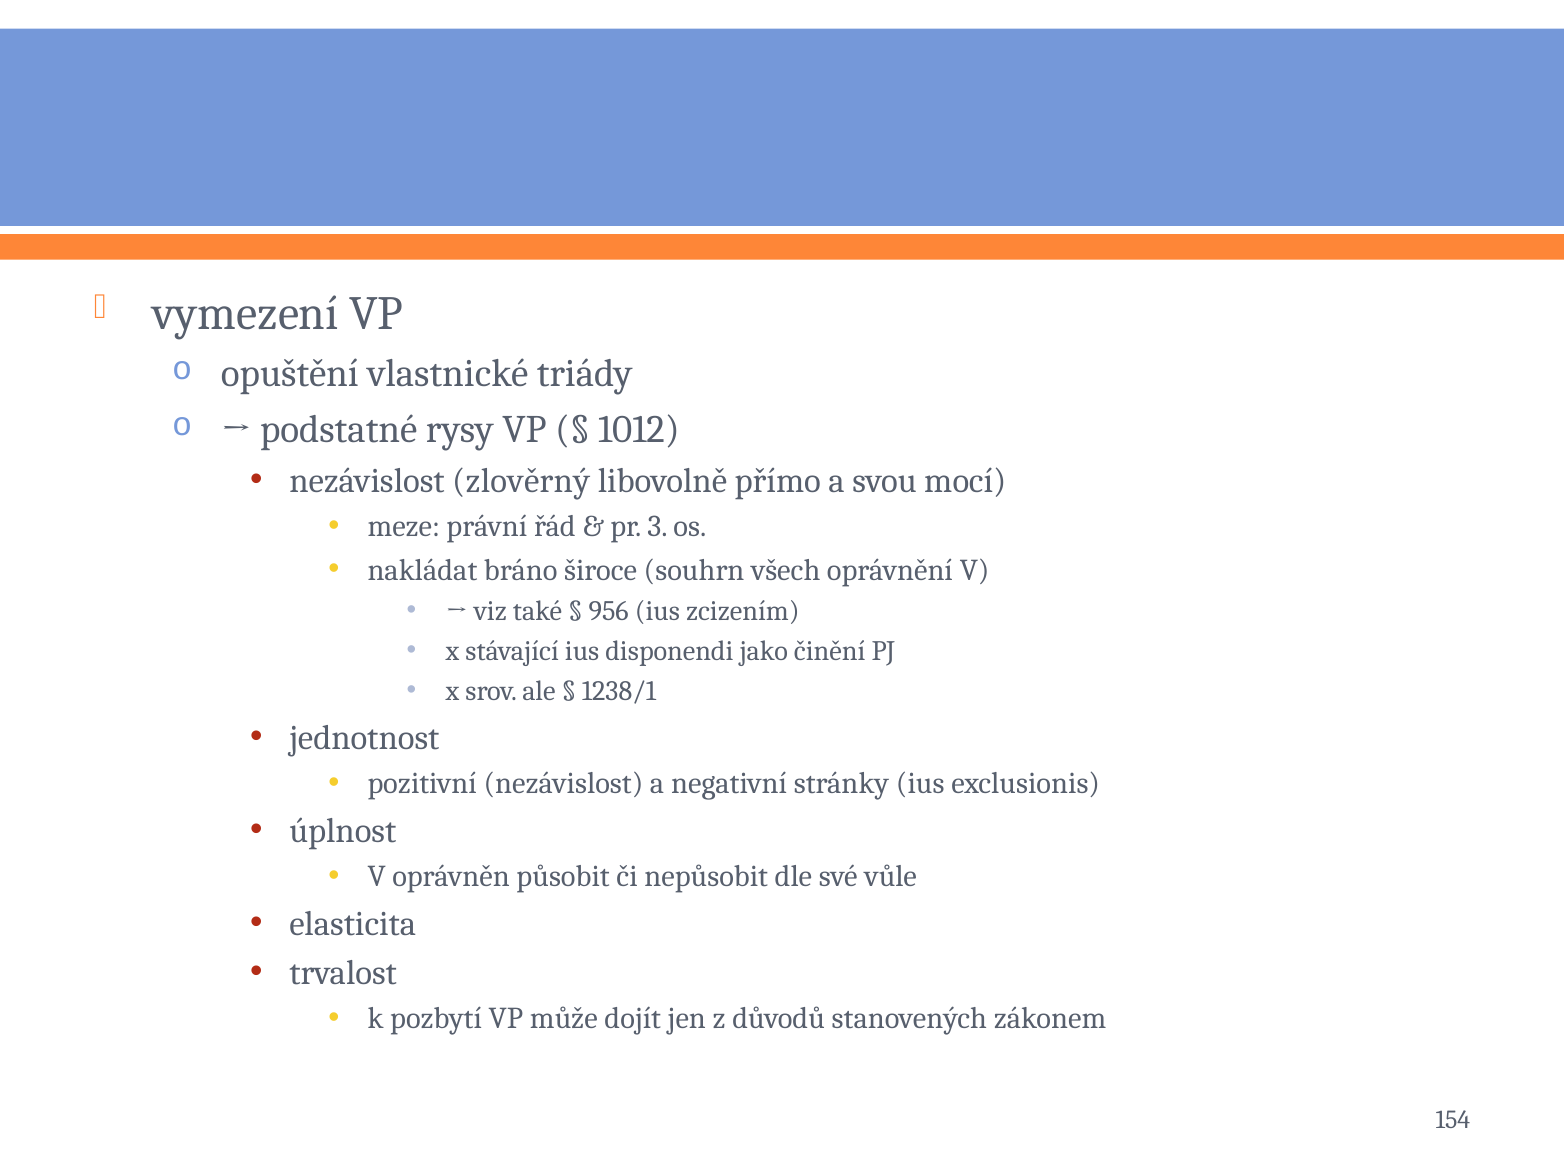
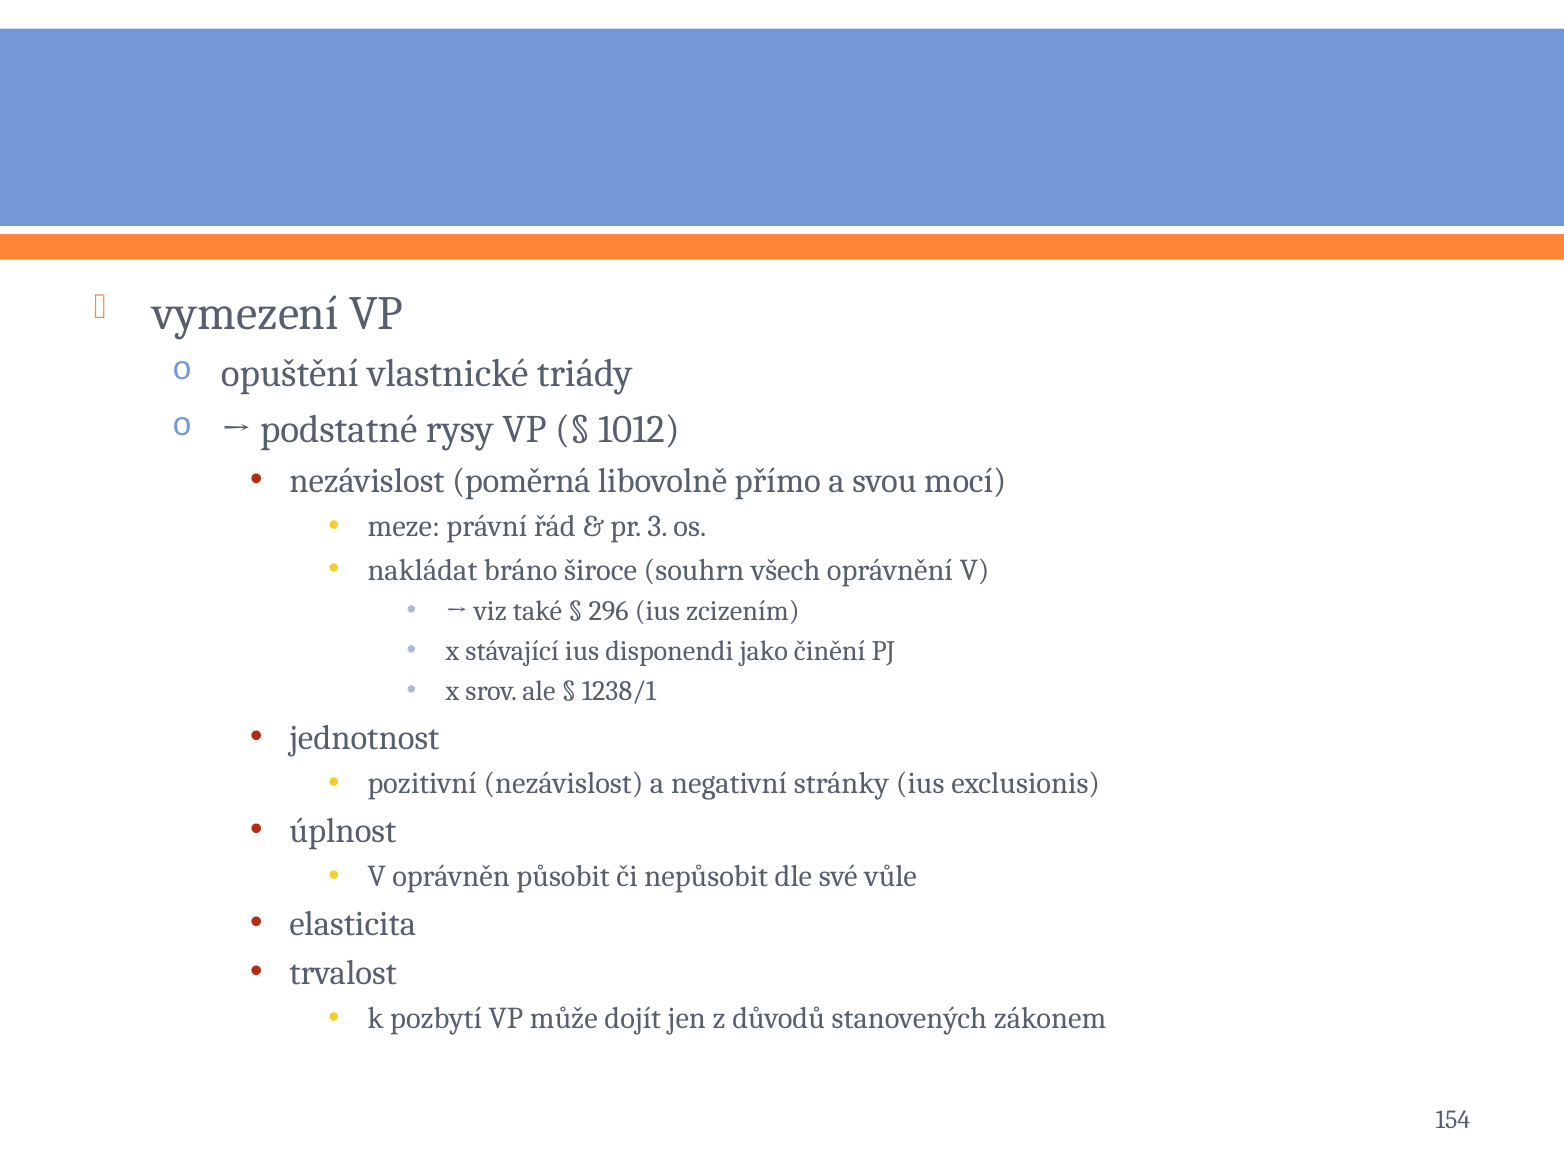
zlověrný: zlověrný -> poměrná (521, 481)
956: 956 -> 296 (609, 612)
